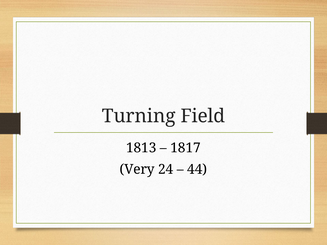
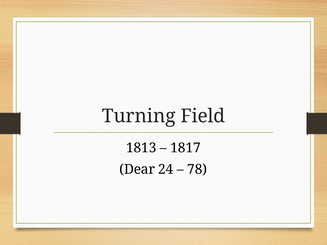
Very: Very -> Dear (137, 170)
44: 44 -> 78 (197, 170)
